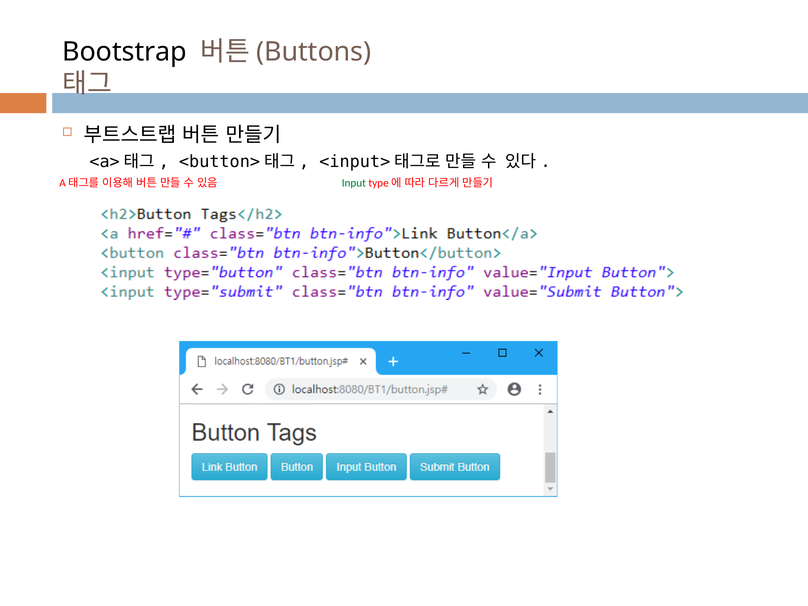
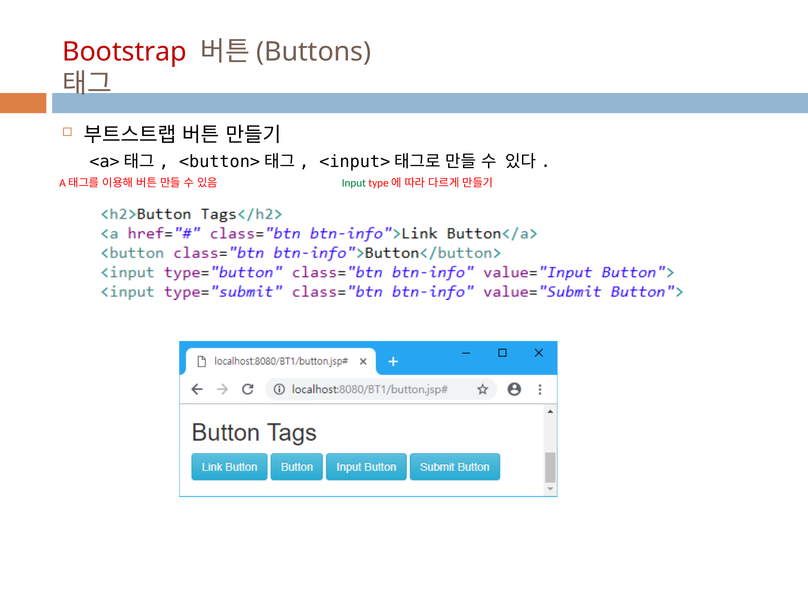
Bootstrap colour: black -> red (125, 52)
